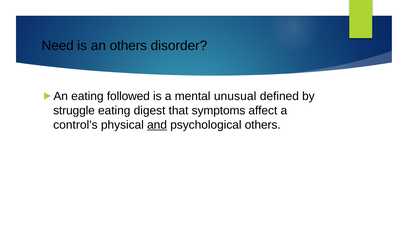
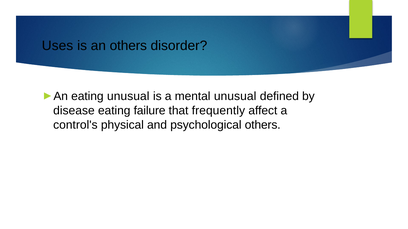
Need: Need -> Uses (57, 46)
eating followed: followed -> unusual (128, 97)
struggle: struggle -> disease (74, 111)
digest: digest -> failure (150, 111)
symptoms: symptoms -> frequently (218, 111)
and underline: present -> none (157, 125)
